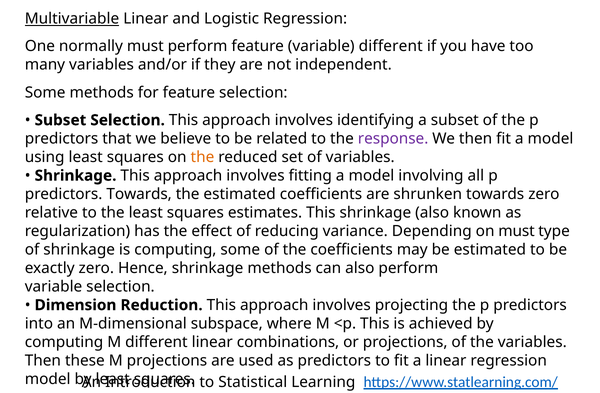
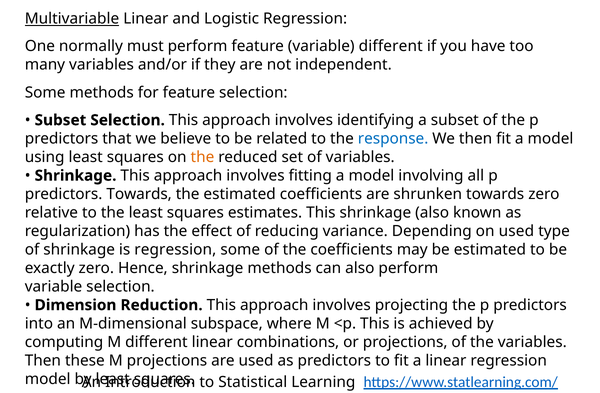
response colour: purple -> blue (393, 138)
on must: must -> used (516, 231)
is computing: computing -> regression (175, 249)
